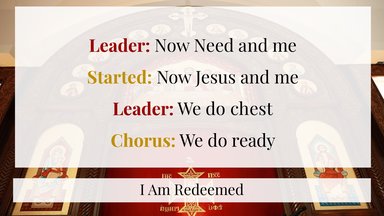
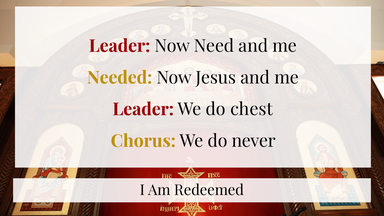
Started: Started -> Needed (120, 78)
ready: ready -> never (254, 141)
